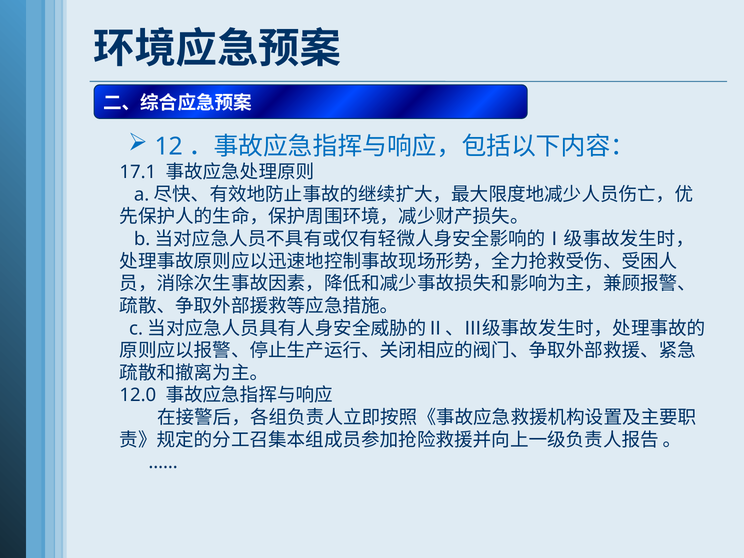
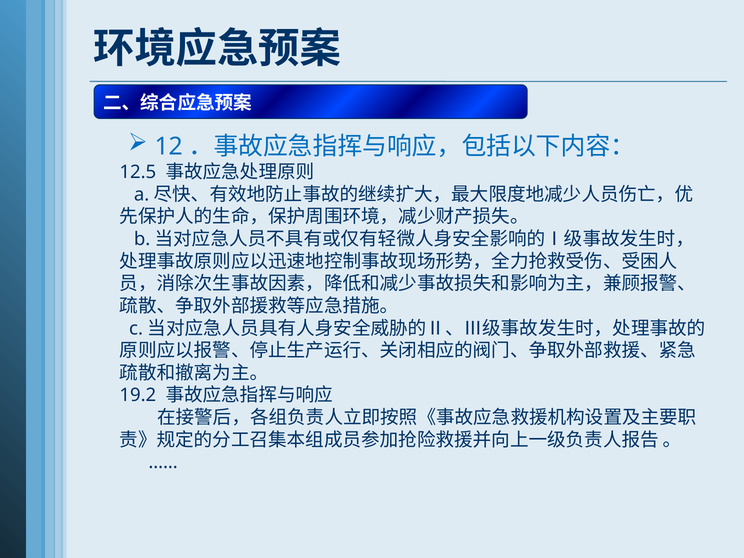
17.1: 17.1 -> 12.5 (138, 172)
12.0: 12.0 -> 19.2 (138, 395)
